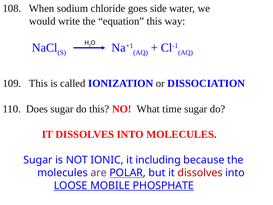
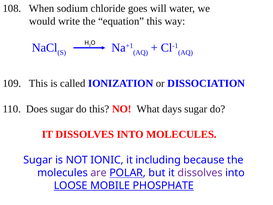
side: side -> will (158, 8)
time: time -> days (172, 109)
dissolves colour: red -> purple (200, 173)
